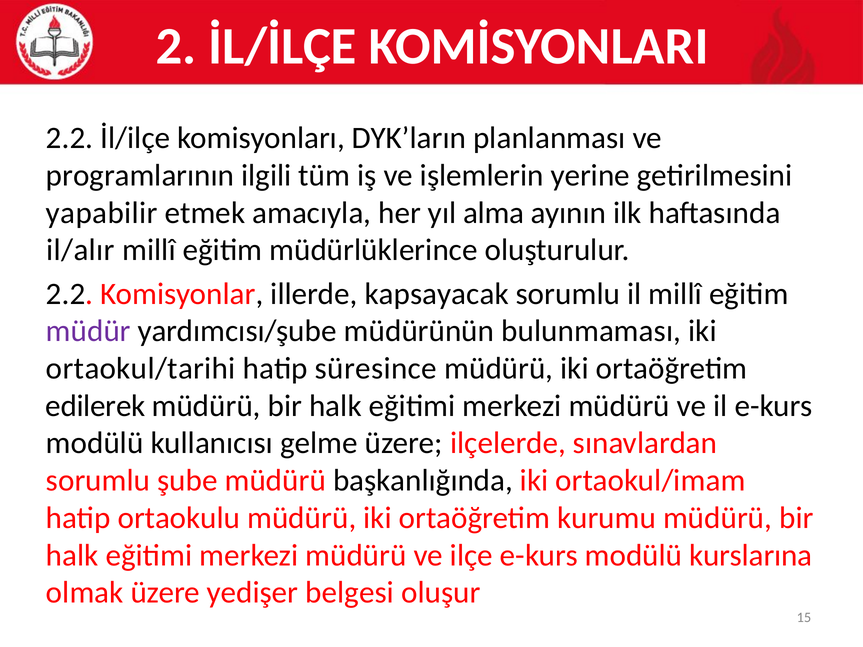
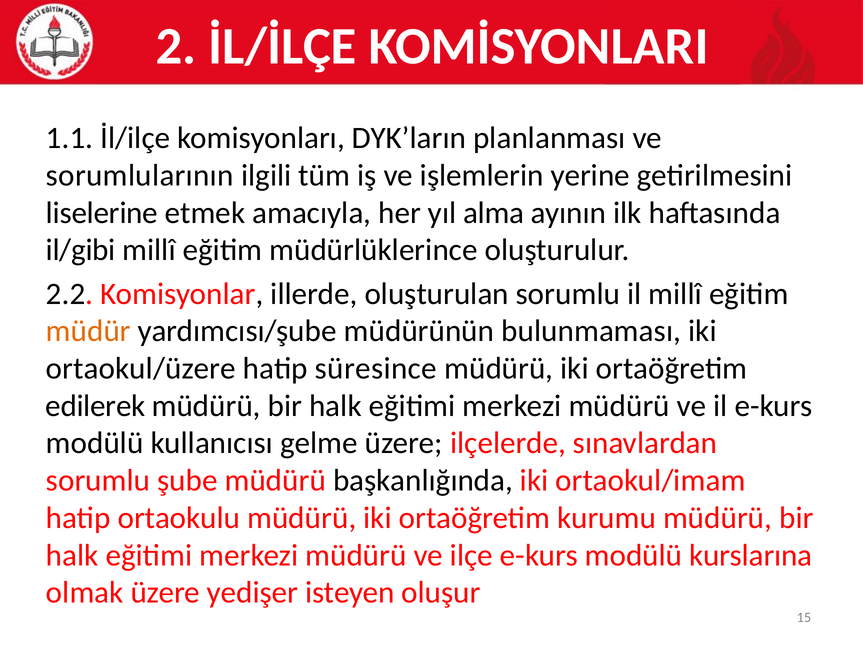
2.2: 2.2 -> 1.1 (70, 138)
programlarının: programlarının -> sorumlularının (140, 176)
yapabilir: yapabilir -> liselerine (102, 213)
il/alır: il/alır -> il/gibi (81, 250)
kapsayacak: kapsayacak -> oluşturulan (437, 294)
müdür colour: purple -> orange (88, 331)
ortaokul/tarihi: ortaokul/tarihi -> ortaokul/üzere (141, 369)
belgesi: belgesi -> isteyen (350, 593)
